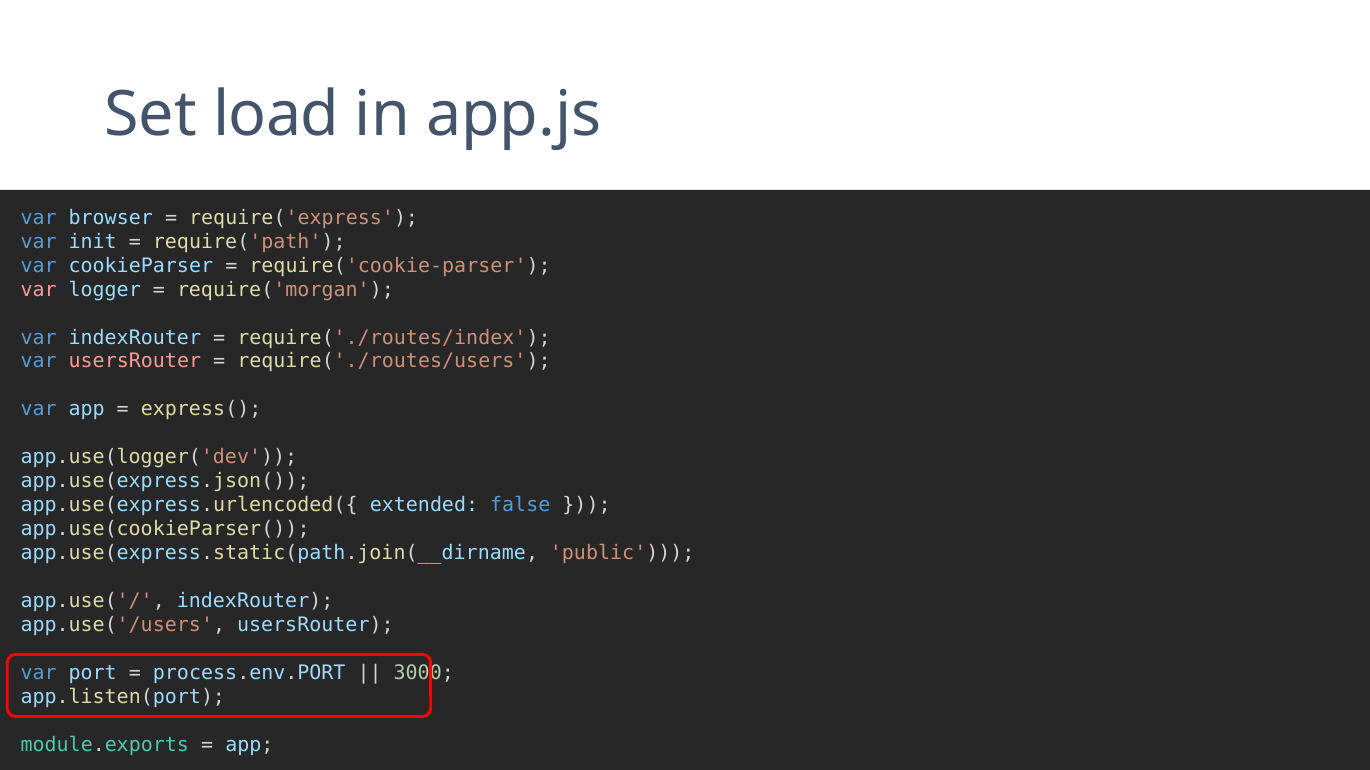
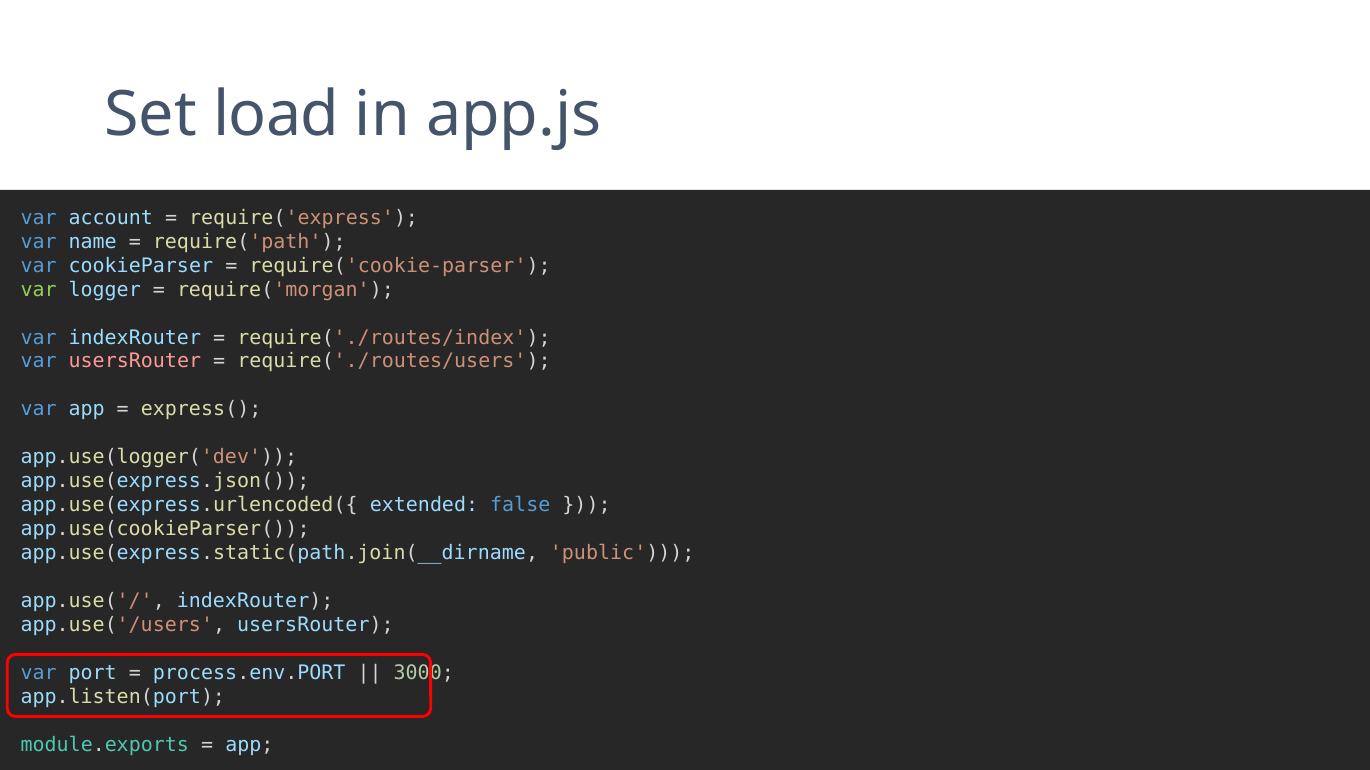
browser: browser -> account (111, 218)
init: init -> name (93, 242)
var colour: pink -> light green (39, 290)
